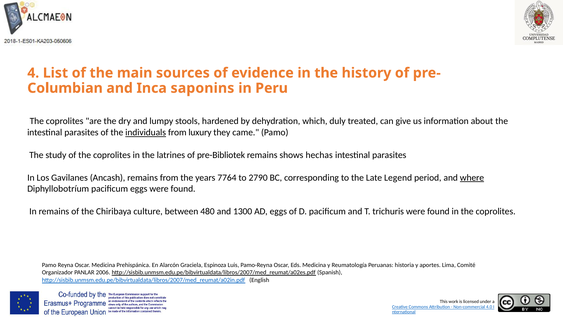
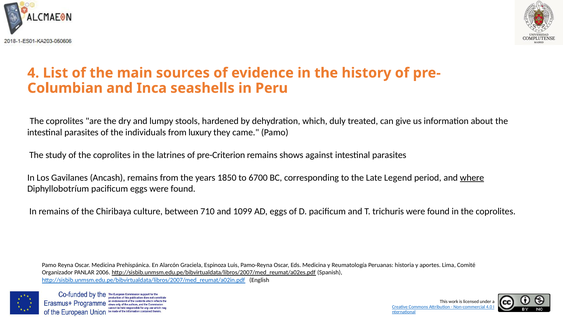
saponins: saponins -> seashells (203, 88)
individuals underline: present -> none (146, 132)
pre-Bibliotek: pre-Bibliotek -> pre-Criterion (221, 155)
hechas: hechas -> against (319, 155)
7764: 7764 -> 1850 (227, 177)
2790: 2790 -> 6700 (258, 177)
480: 480 -> 710 (208, 211)
1300: 1300 -> 1099 (243, 211)
